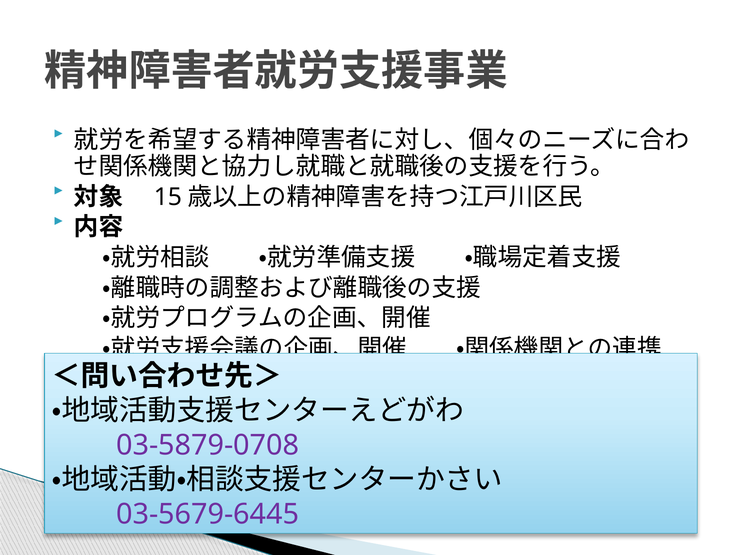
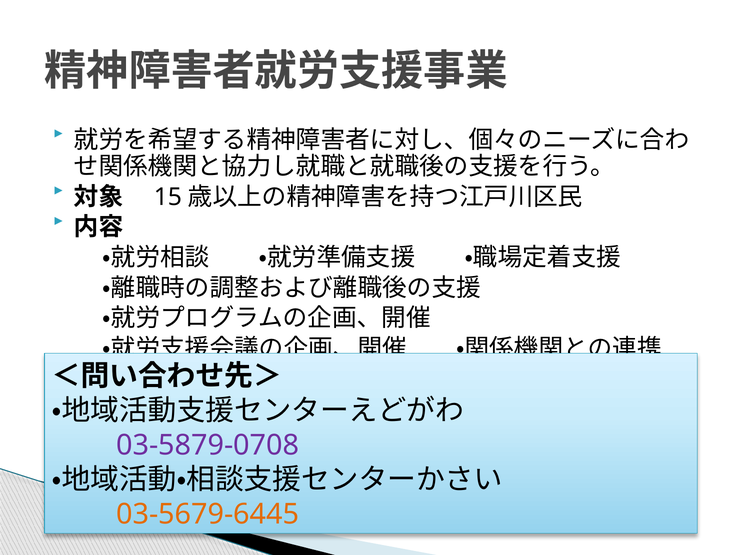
03-5679-6445 colour: purple -> orange (208, 514)
